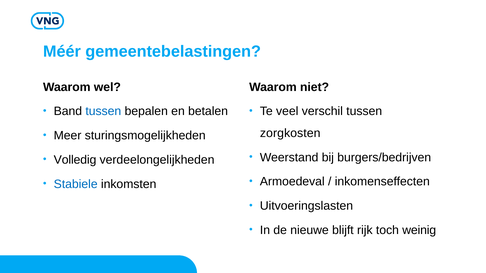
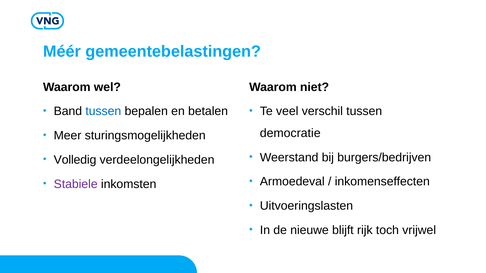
zorgkosten: zorgkosten -> democratie (290, 133)
Stabiele colour: blue -> purple (76, 184)
weinig: weinig -> vrijwel (419, 230)
